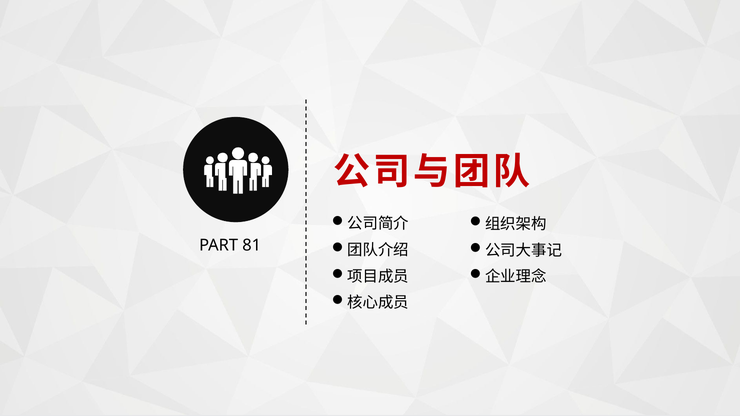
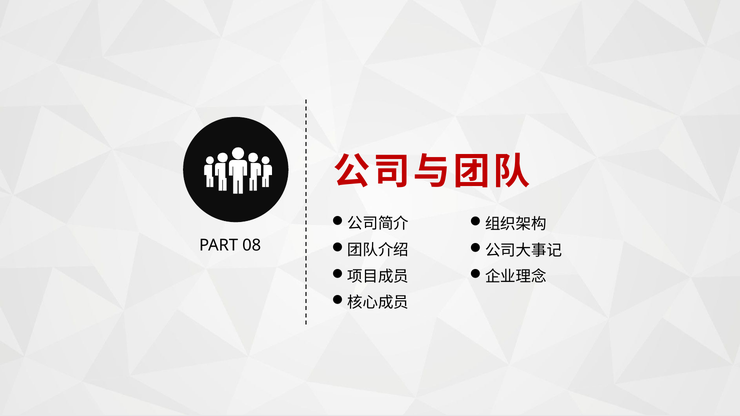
81: 81 -> 08 (252, 245)
